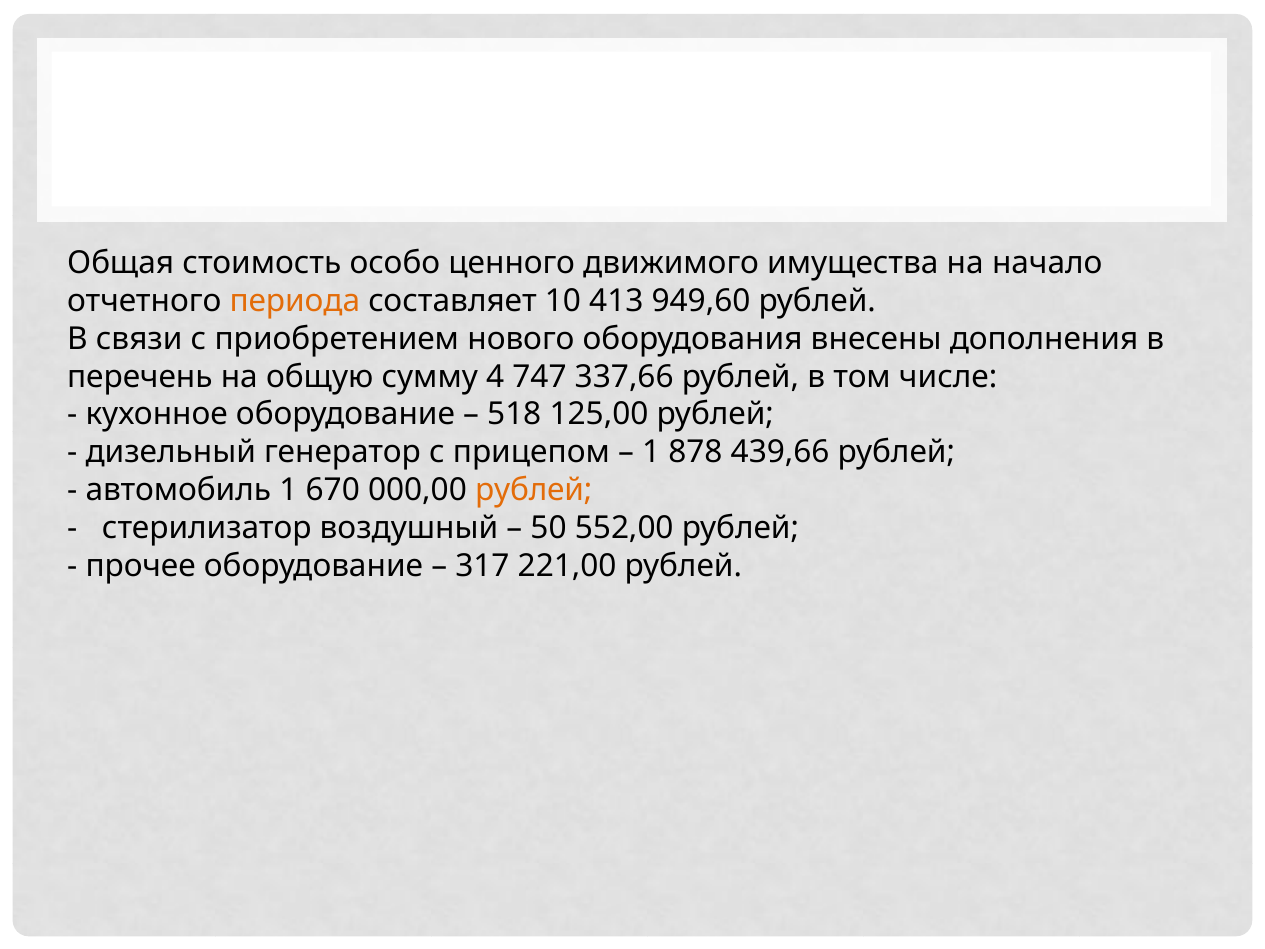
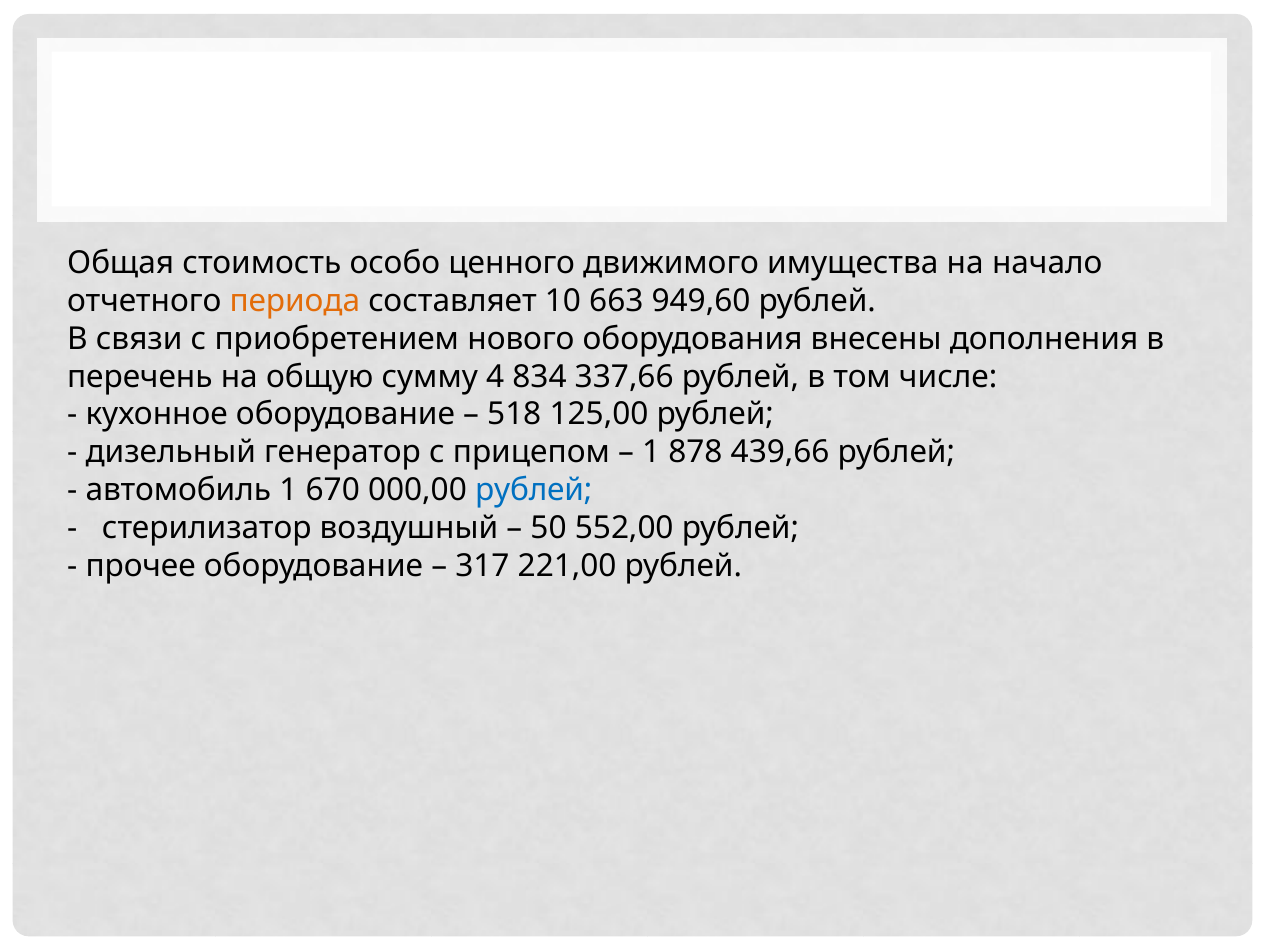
413: 413 -> 663 (616, 301)
747: 747 -> 834 (540, 376)
рублей colour: orange -> blue (534, 490)
